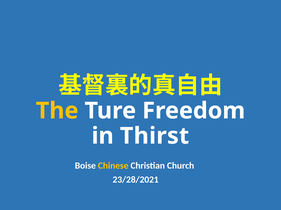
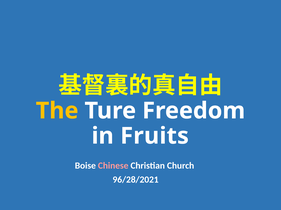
Thirst: Thirst -> Fruits (155, 136)
Chinese colour: yellow -> pink (113, 166)
23/28/2021: 23/28/2021 -> 96/28/2021 (136, 180)
